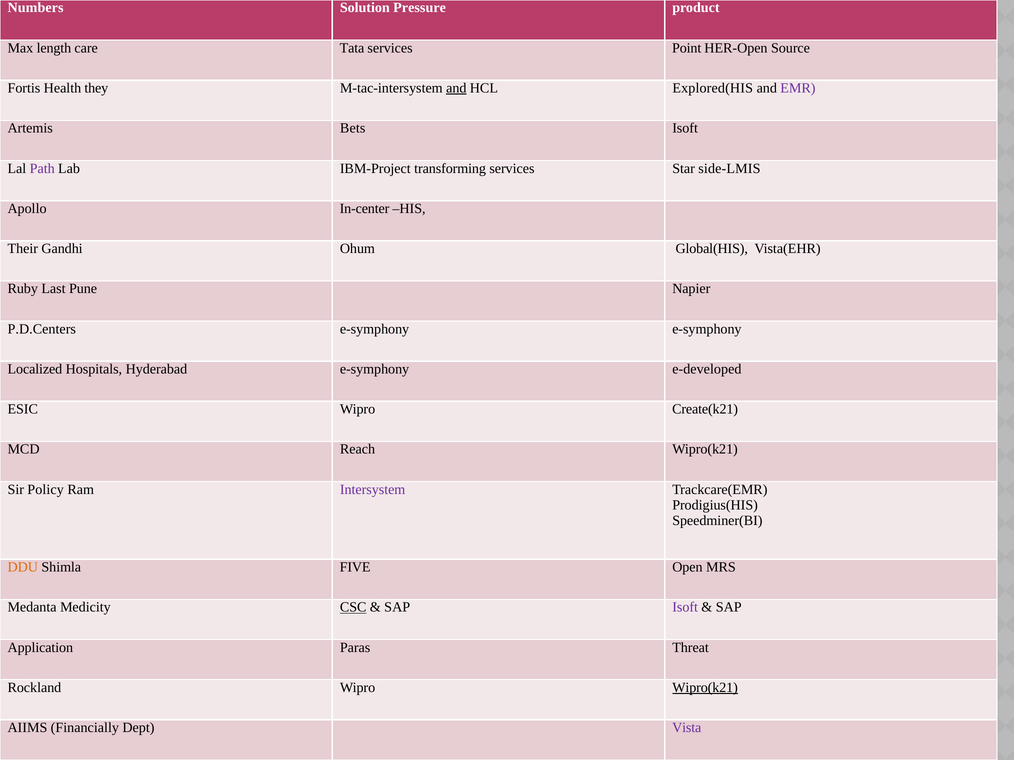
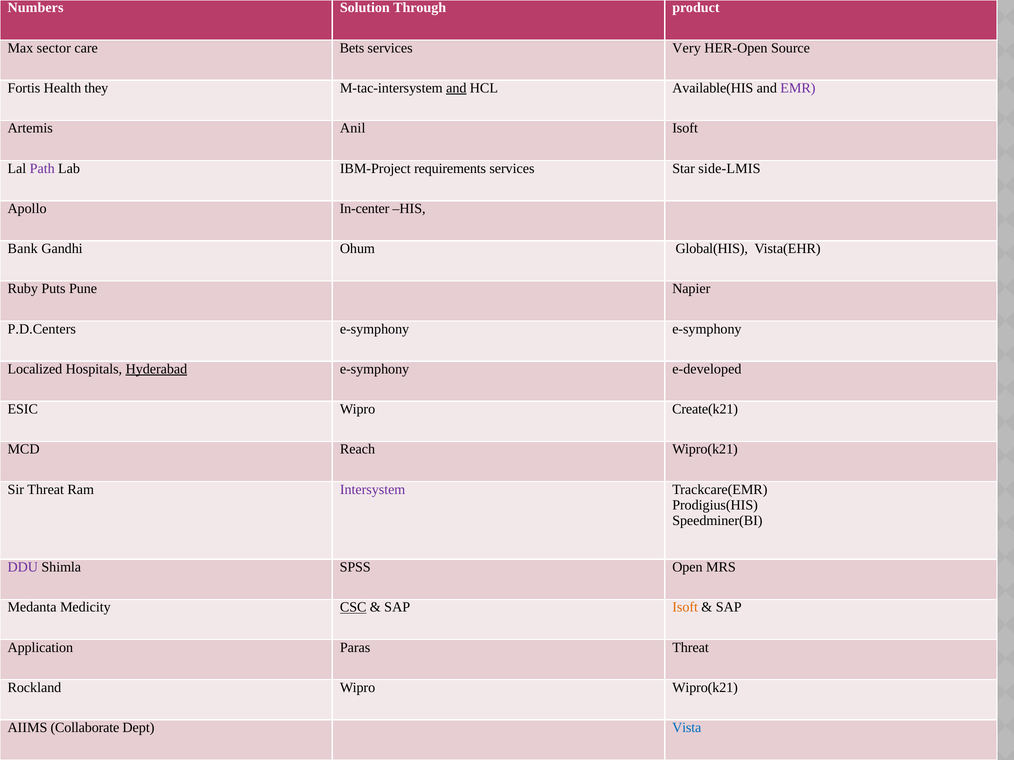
Pressure: Pressure -> Through (420, 8)
length: length -> sector (54, 48)
Tata: Tata -> Bets (352, 48)
Point: Point -> Very (687, 48)
Explored(HIS: Explored(HIS -> Available(HIS (713, 88)
Bets: Bets -> Anil (353, 128)
transforming: transforming -> requirements (450, 168)
Their: Their -> Bank (23, 249)
Last: Last -> Puts (53, 289)
Hyderabad underline: none -> present (156, 369)
Sir Policy: Policy -> Threat (46, 490)
DDU colour: orange -> purple (23, 567)
FIVE: FIVE -> SPSS (355, 567)
Isoft colour: purple -> orange (685, 608)
Wipro(k21 underline: present -> none (705, 688)
Financially: Financially -> Collaborate (85, 728)
Vista colour: purple -> blue (687, 728)
